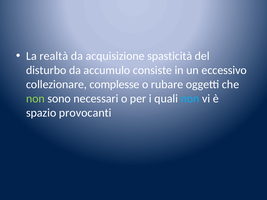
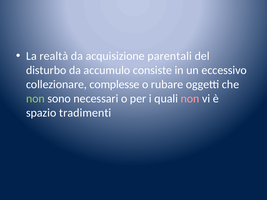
spasticità: spasticità -> parentali (170, 56)
non colour: light blue -> pink (190, 99)
provocanti: provocanti -> tradimenti (85, 113)
